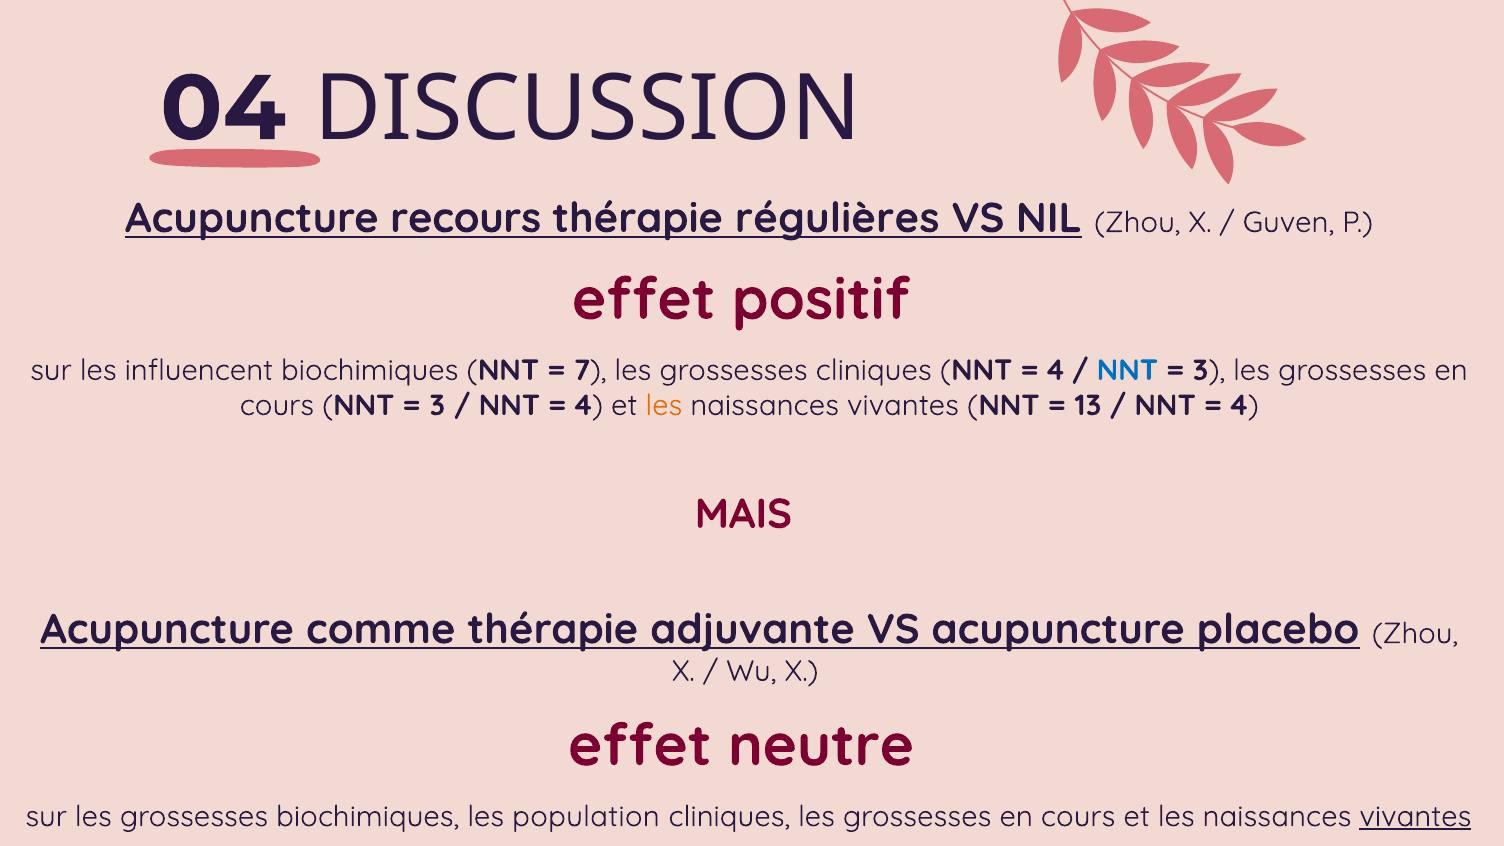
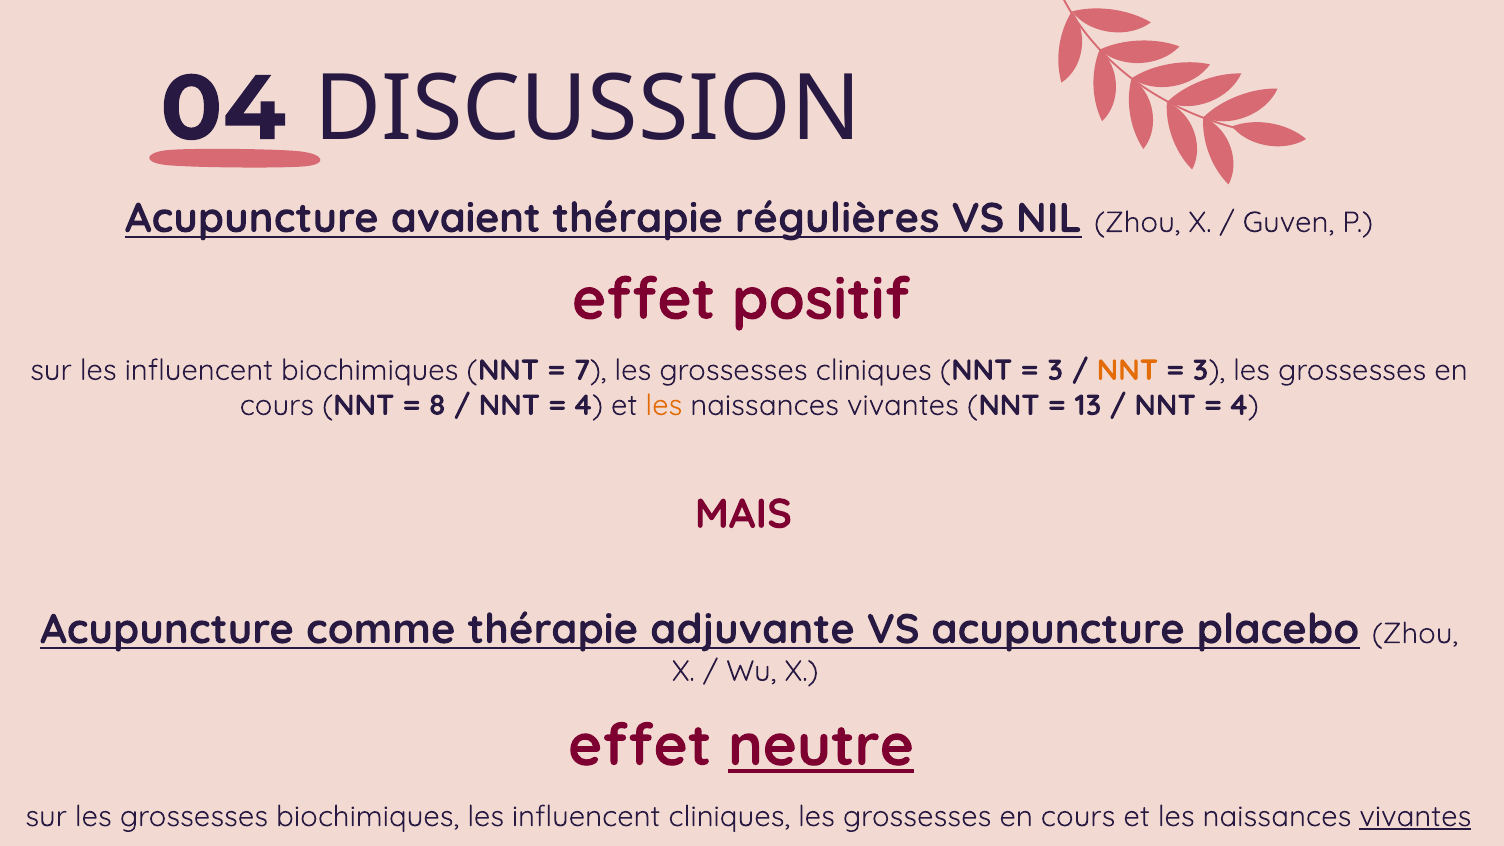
recours: recours -> avaient (466, 218)
4: 4 -> 3 (1055, 370)
NNT colour: blue -> orange (1127, 370)
3: 3 -> 8 (437, 405)
neutre underline: none -> present (821, 746)
biochimiques les population: population -> influencent (586, 817)
